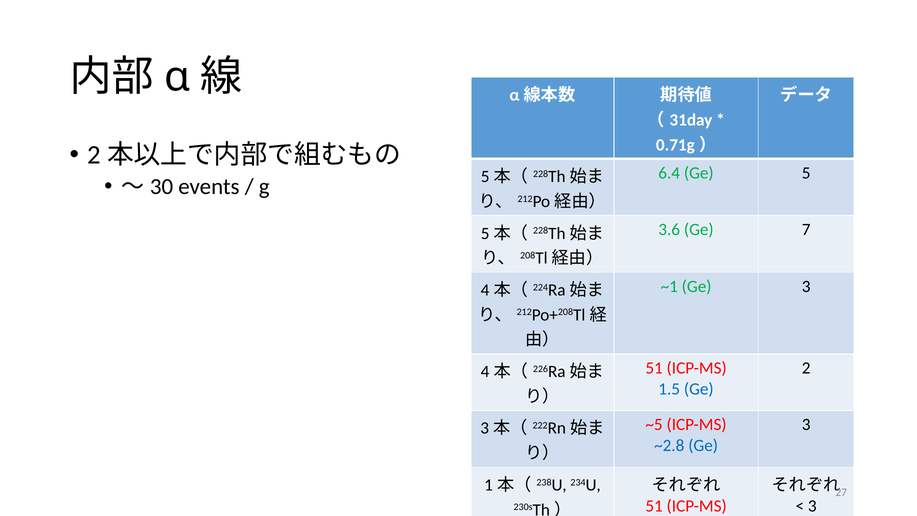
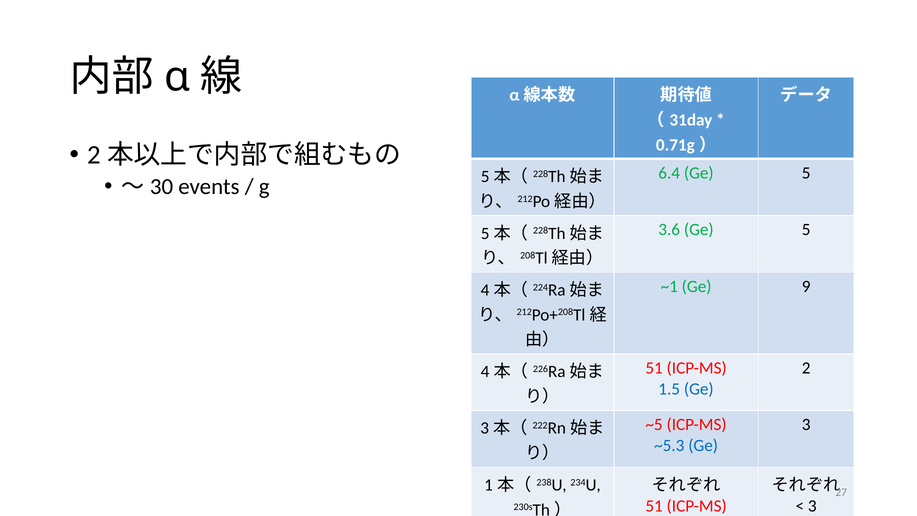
3.6 Ge 7: 7 -> 5 (806, 230)
~1 Ge 3: 3 -> 9 (806, 286)
~2.8: ~2.8 -> ~5.3 (669, 446)
